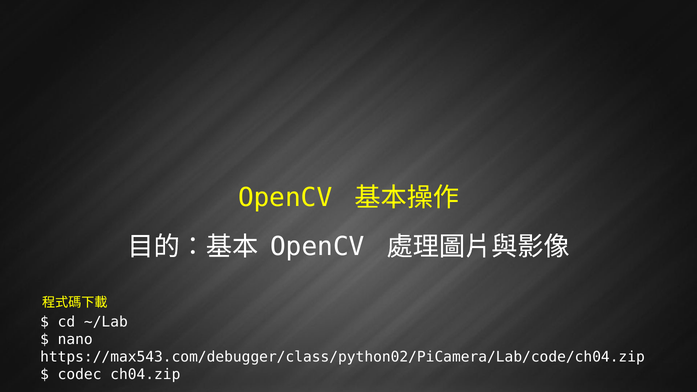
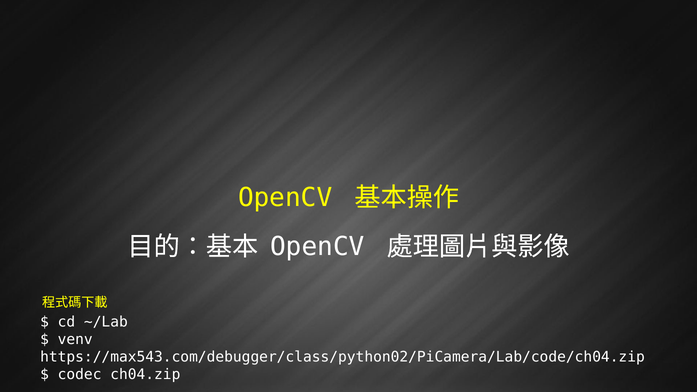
nano: nano -> venv (75, 340)
